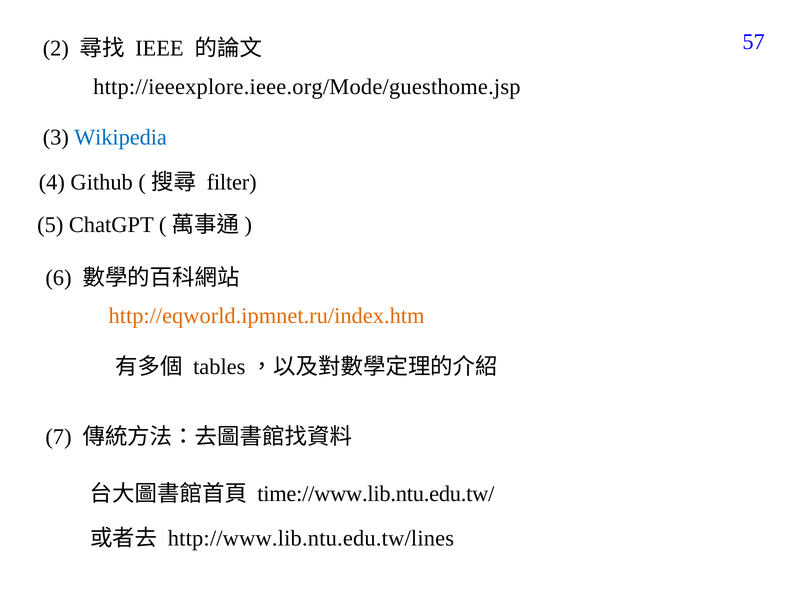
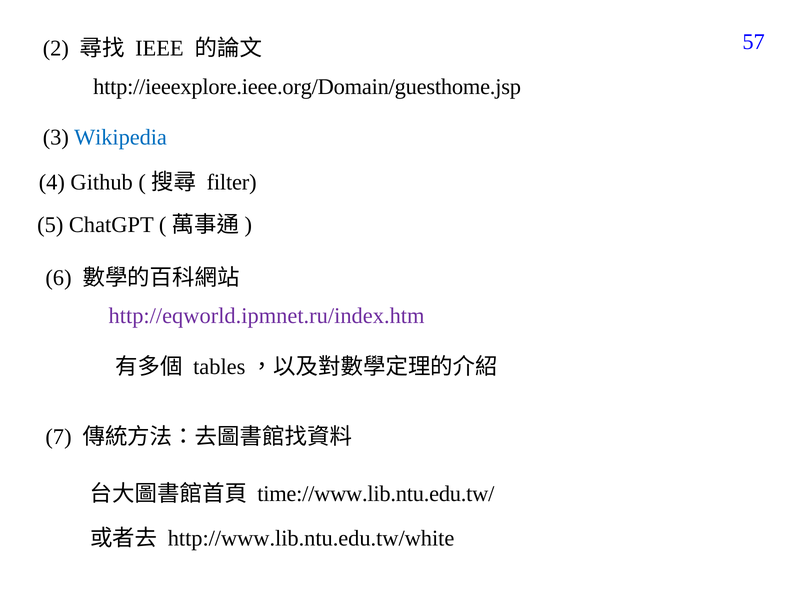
http://ieeexplore.ieee.org/Mode/guesthome.jsp: http://ieeexplore.ieee.org/Mode/guesthome.jsp -> http://ieeexplore.ieee.org/Domain/guesthome.jsp (307, 87)
http://eqworld.ipmnet.ru/index.htm colour: orange -> purple (267, 315)
http://www.lib.ntu.edu.tw/lines: http://www.lib.ntu.edu.tw/lines -> http://www.lib.ntu.edu.tw/white (311, 538)
